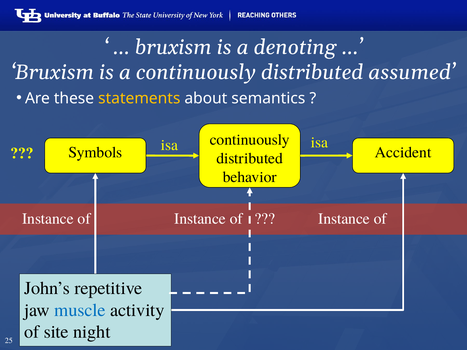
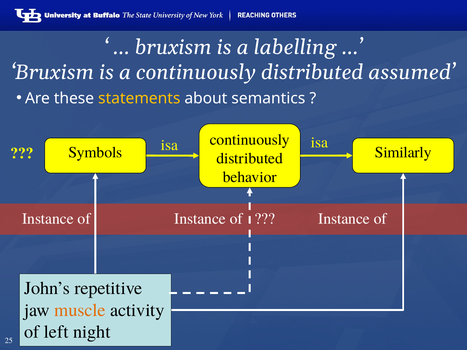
denoting: denoting -> labelling (295, 47)
Accident: Accident -> Similarly (403, 153)
muscle colour: blue -> orange (80, 310)
site: site -> left (56, 332)
